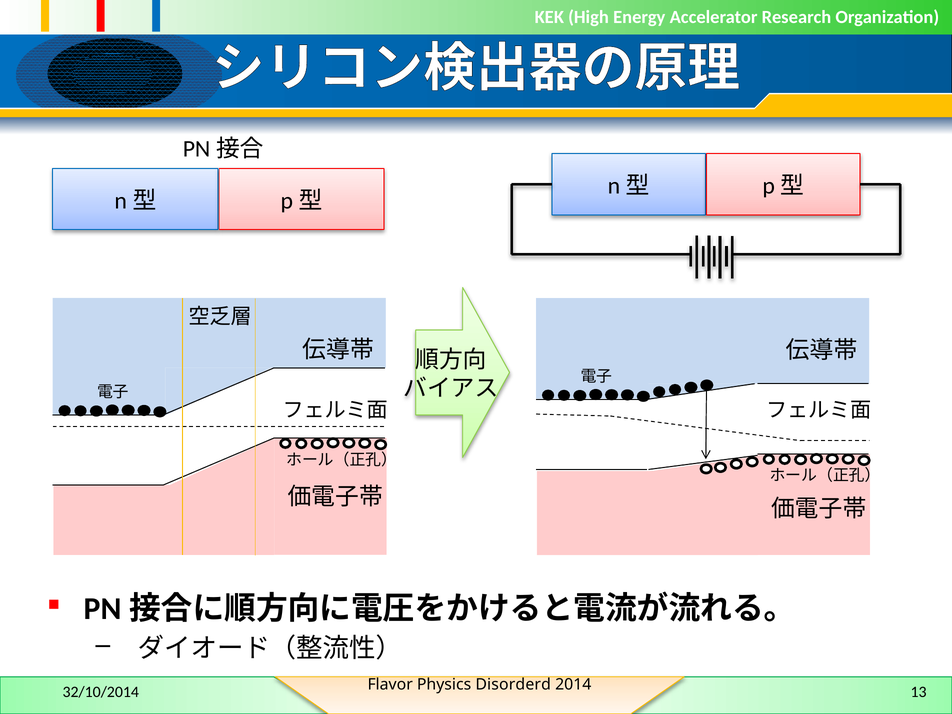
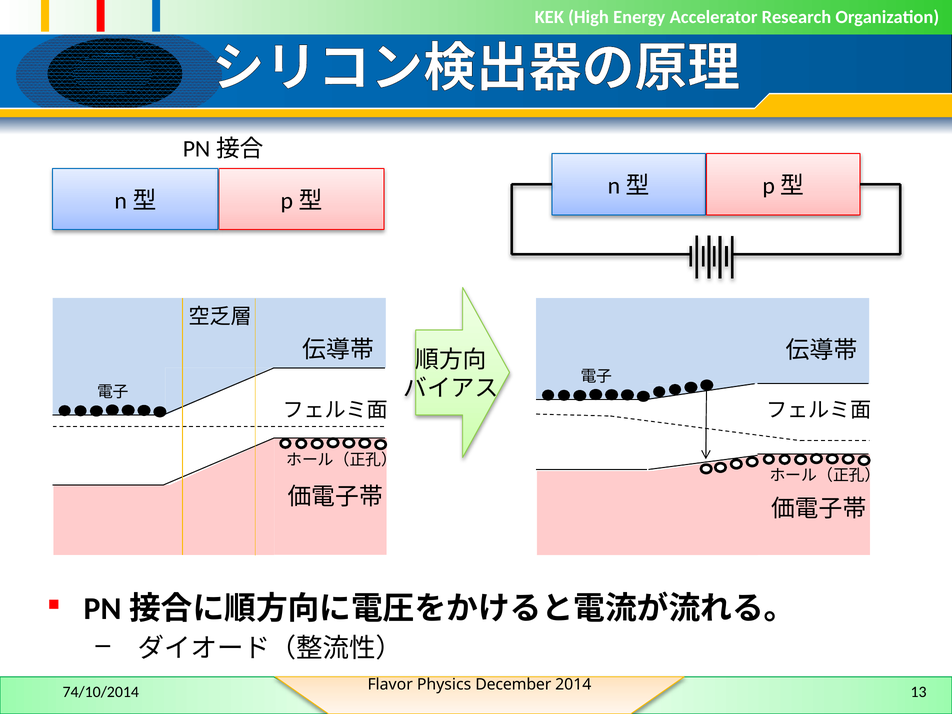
32/10/2014: 32/10/2014 -> 74/10/2014 (101, 692)
Disorderd: Disorderd -> December (513, 685)
